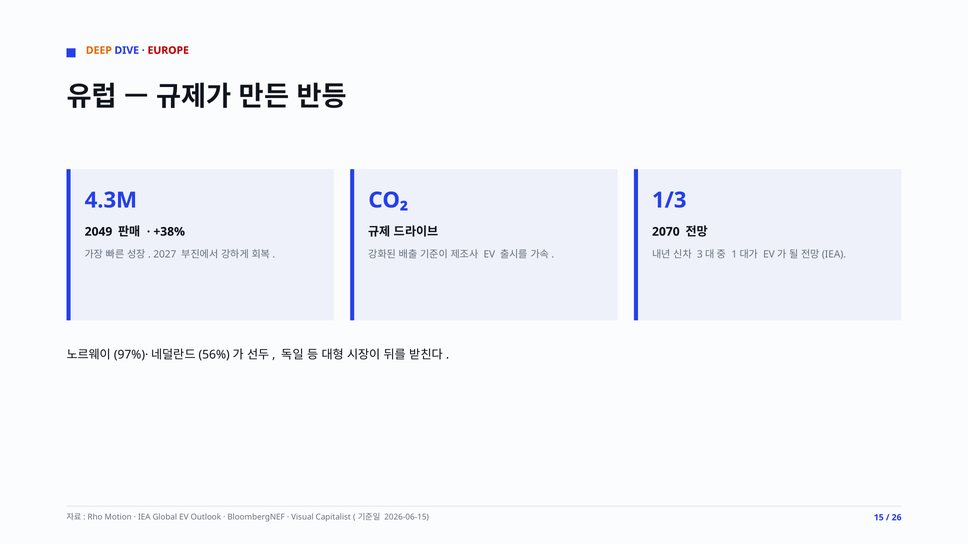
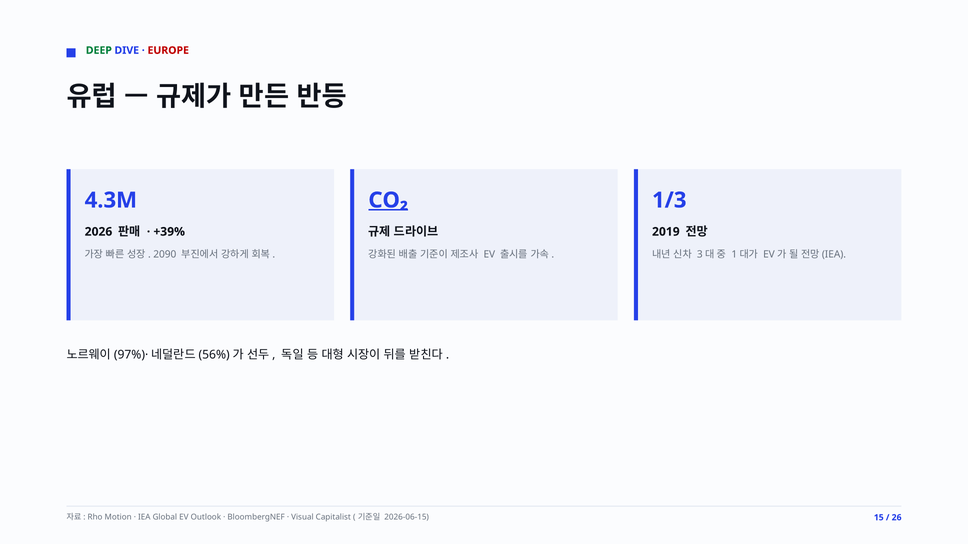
DEEP colour: orange -> green (99, 50)
CO₂ underline: none -> present (388, 200)
2049: 2049 -> 2026 (98, 232)
+38%: +38% -> +39% (169, 232)
2070: 2070 -> 2019 (666, 232)
2027: 2027 -> 2090 (165, 255)
